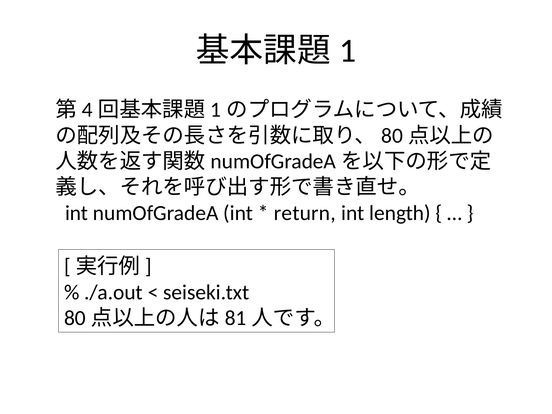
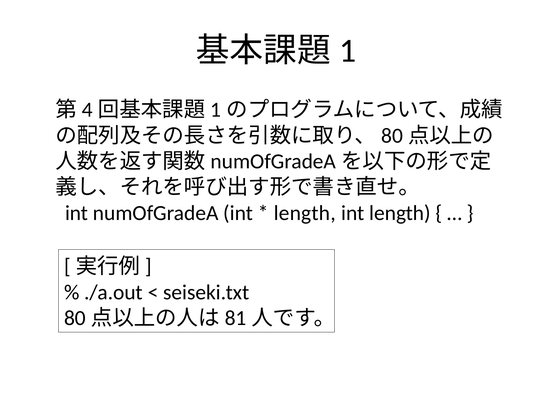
return: return -> length (305, 213)
